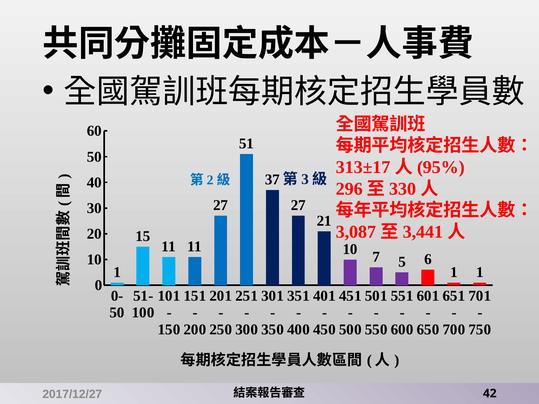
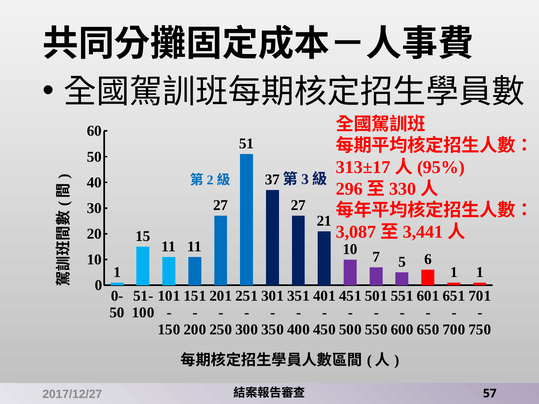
42: 42 -> 57 (490, 394)
